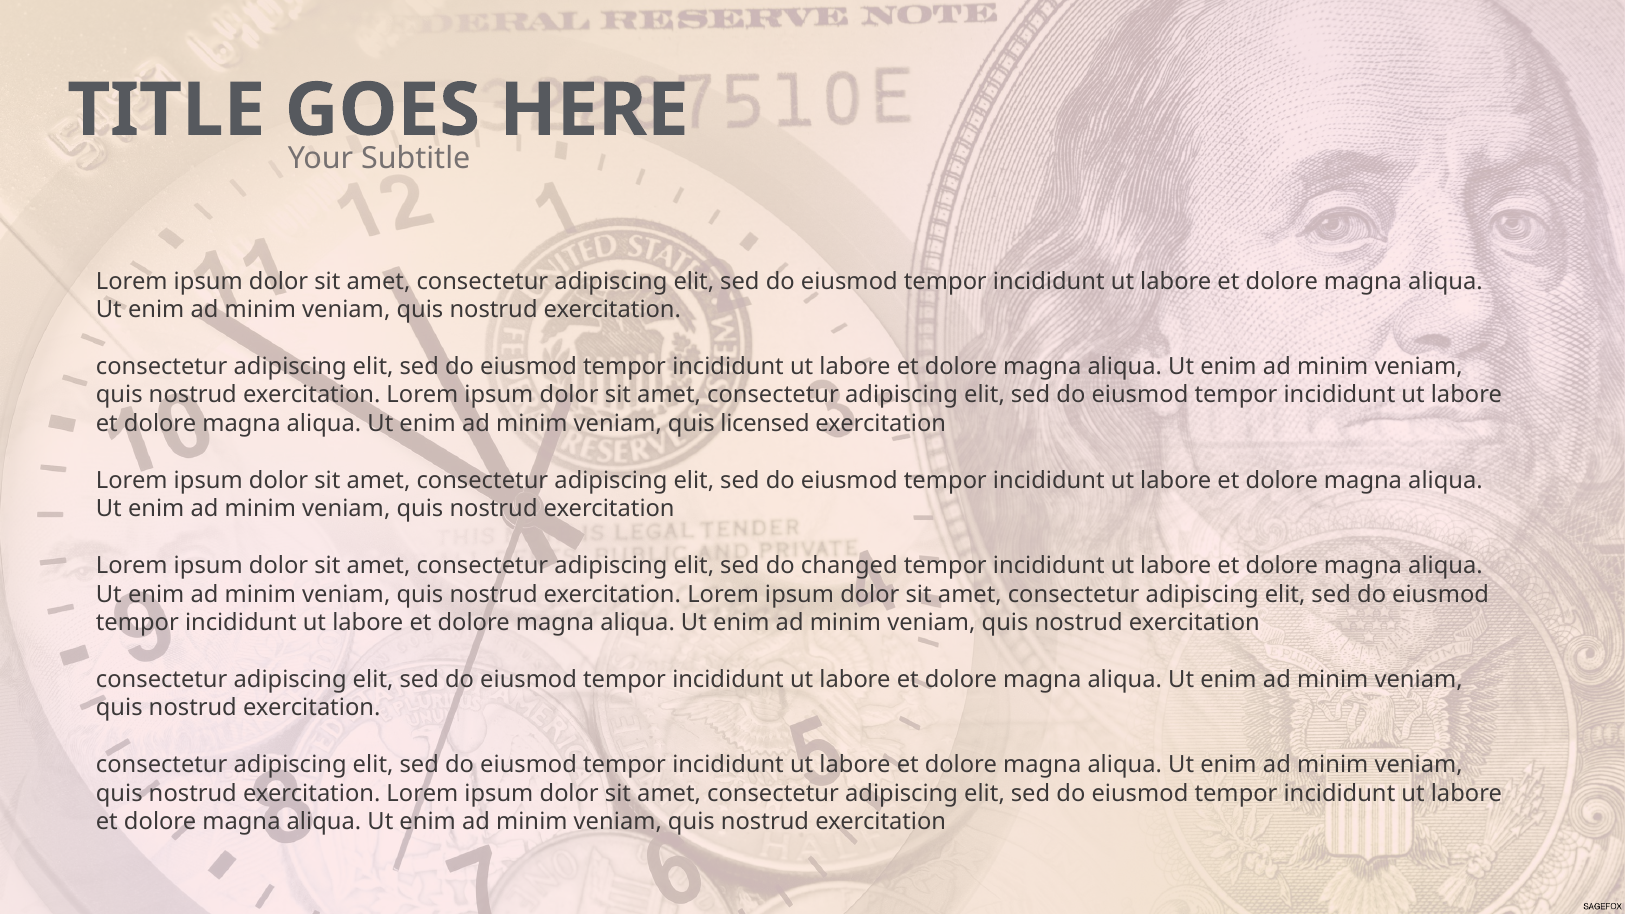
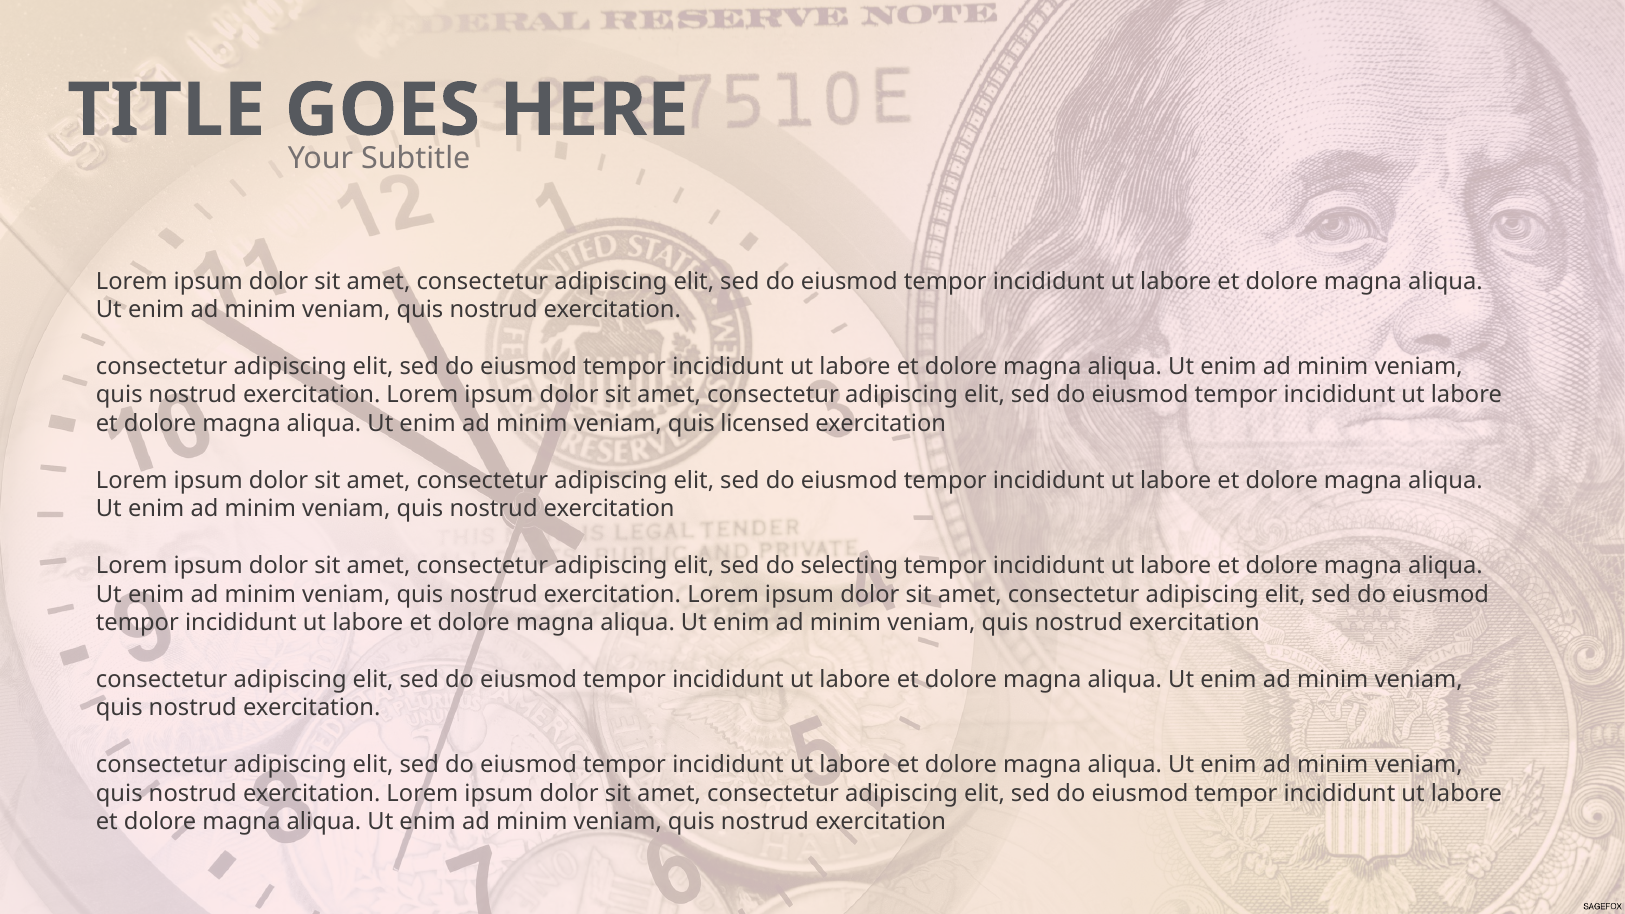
changed: changed -> selecting (849, 566)
